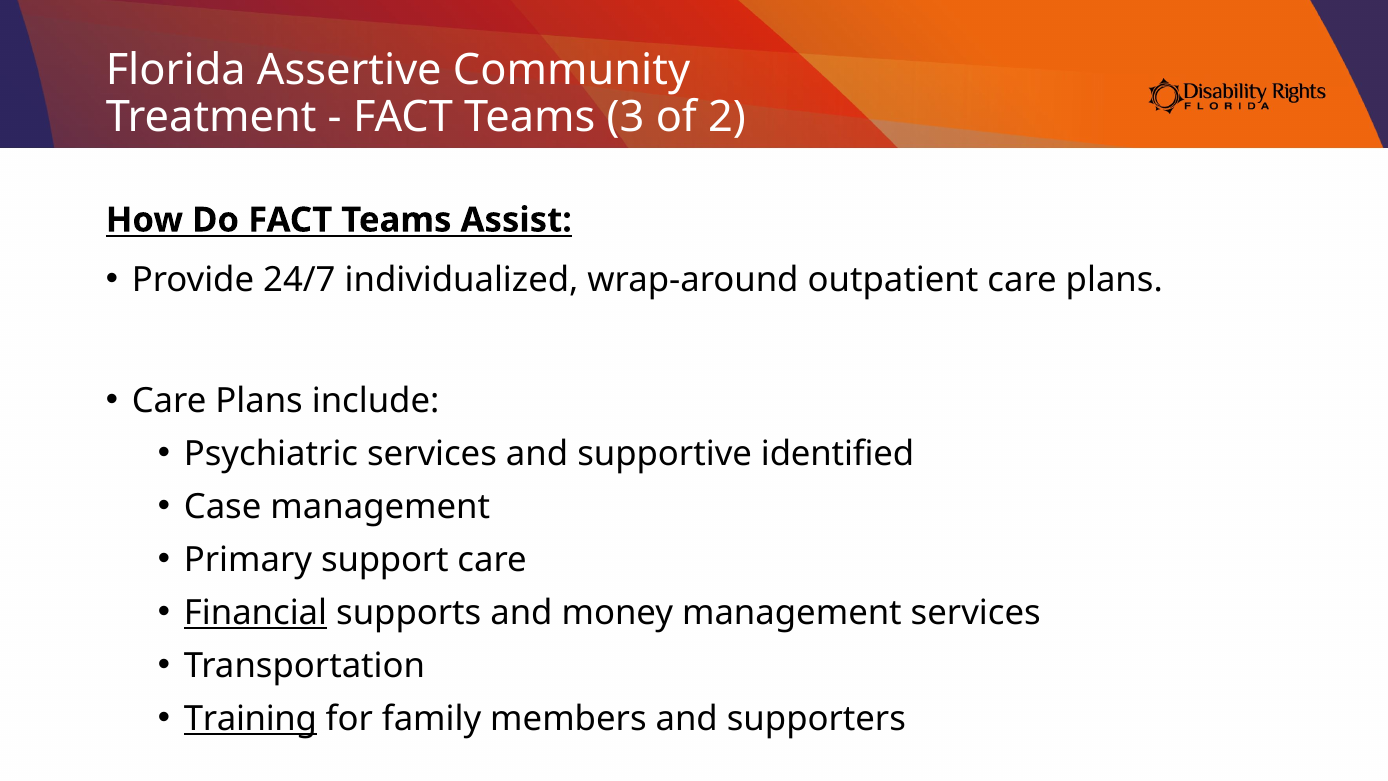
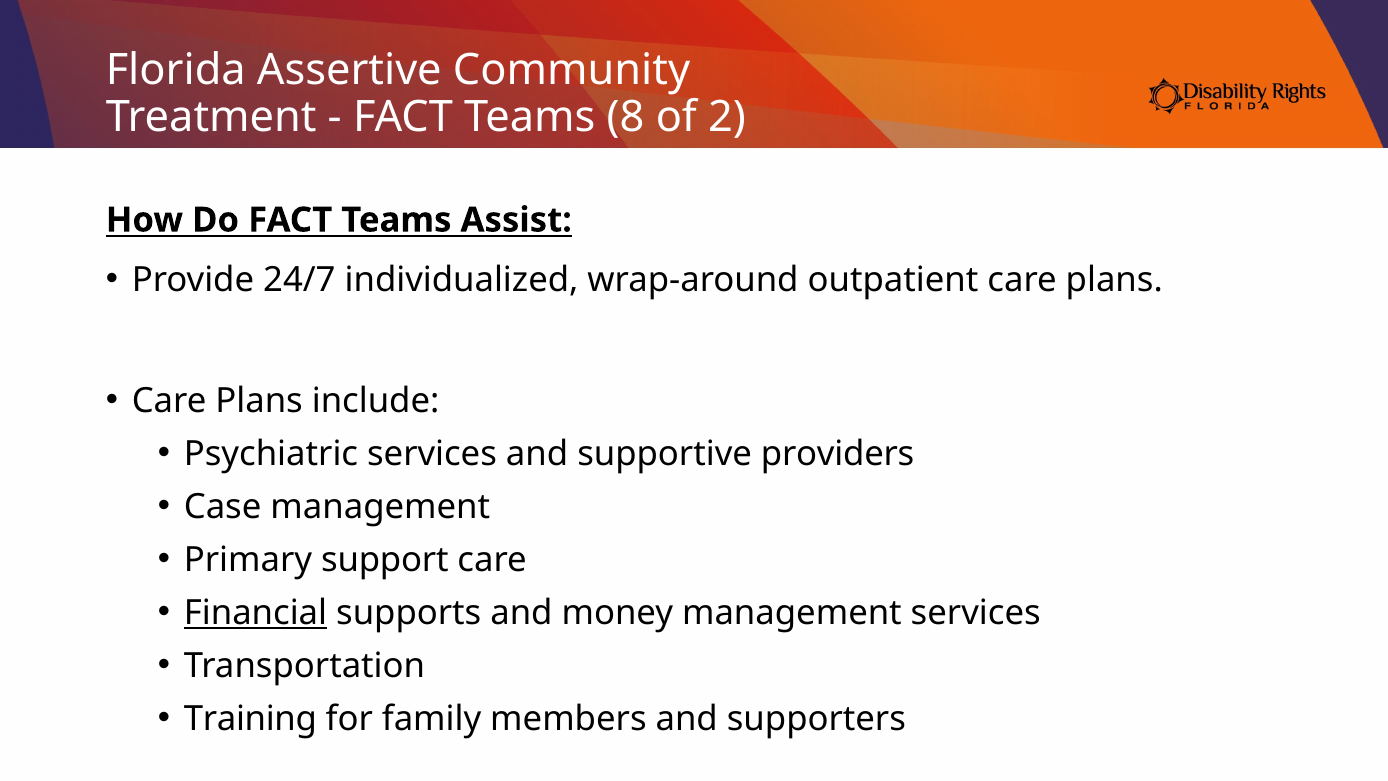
3: 3 -> 8 (626, 117)
identified: identified -> providers (838, 454)
Training underline: present -> none (250, 719)
